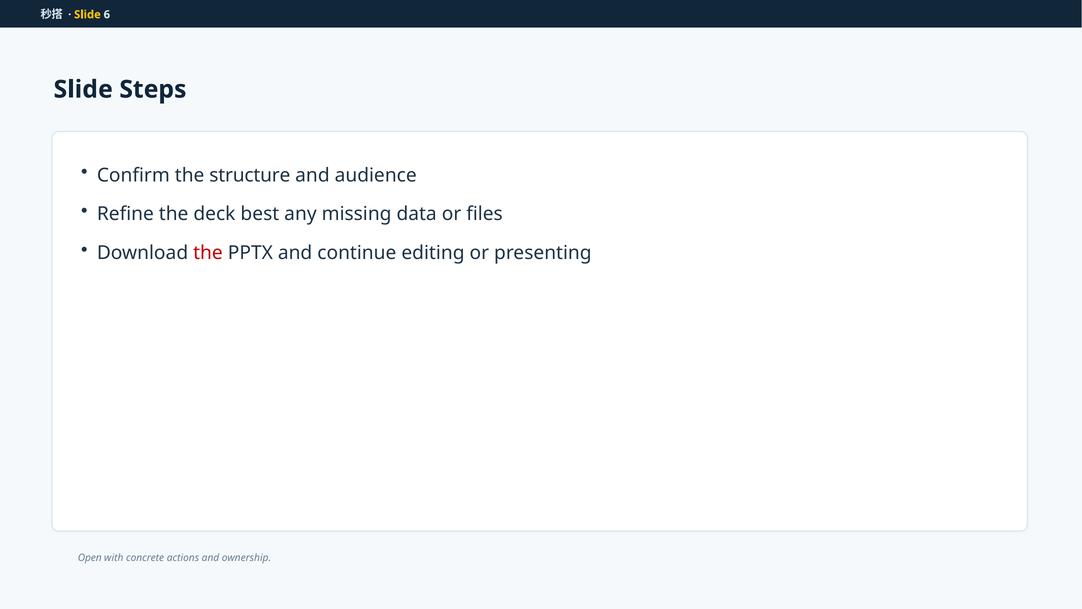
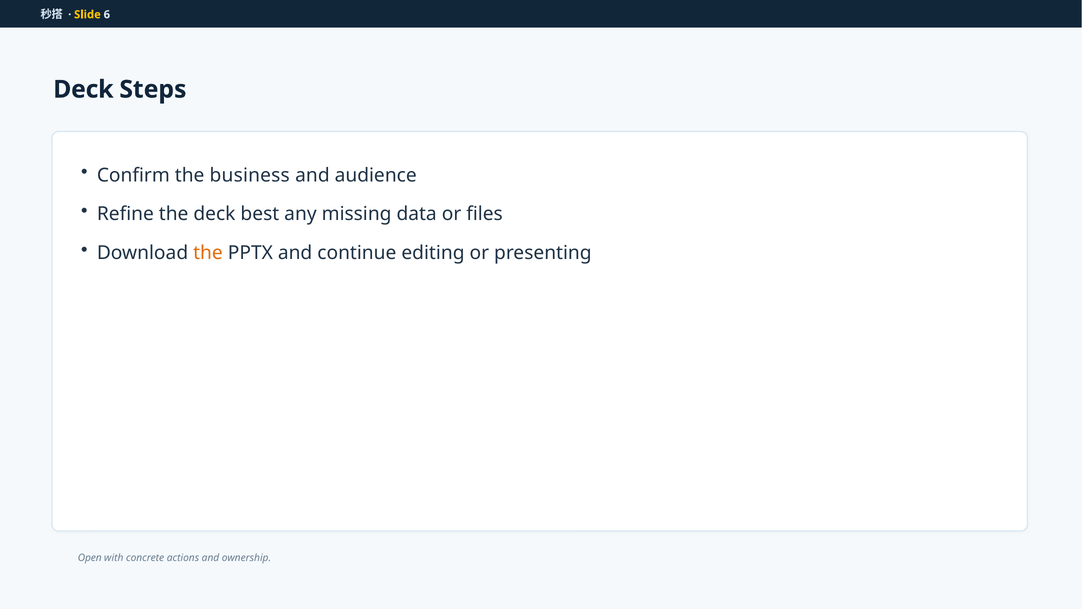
Slide: Slide -> Deck (83, 89)
structure: structure -> business (250, 175)
the colour: red -> orange (208, 253)
